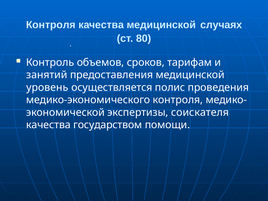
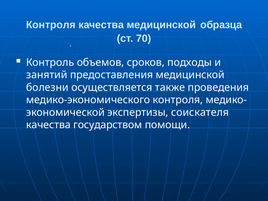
случаях: случаях -> образца (221, 25)
80: 80 -> 70 (144, 38)
тарифам: тарифам -> подходы (190, 62)
уровень: уровень -> болезни (47, 87)
полис: полис -> также (170, 87)
